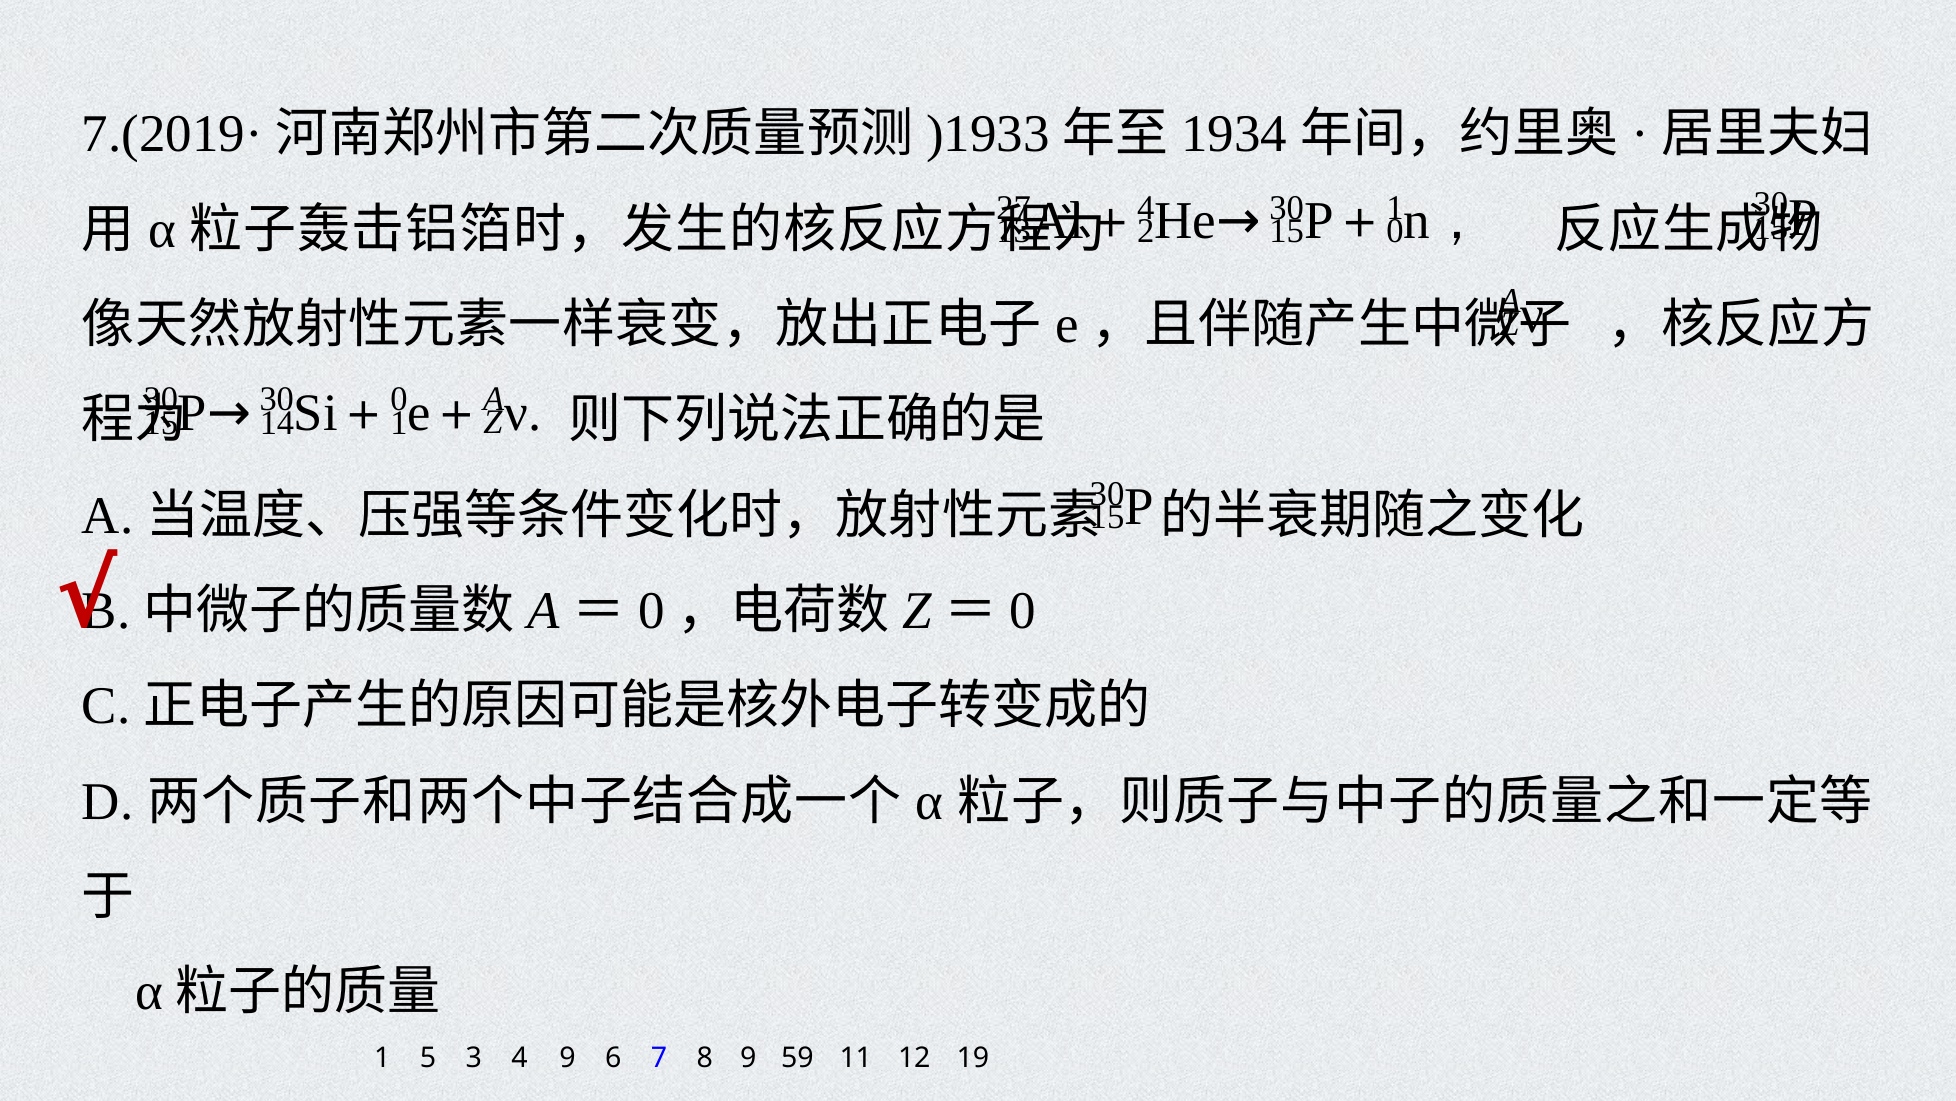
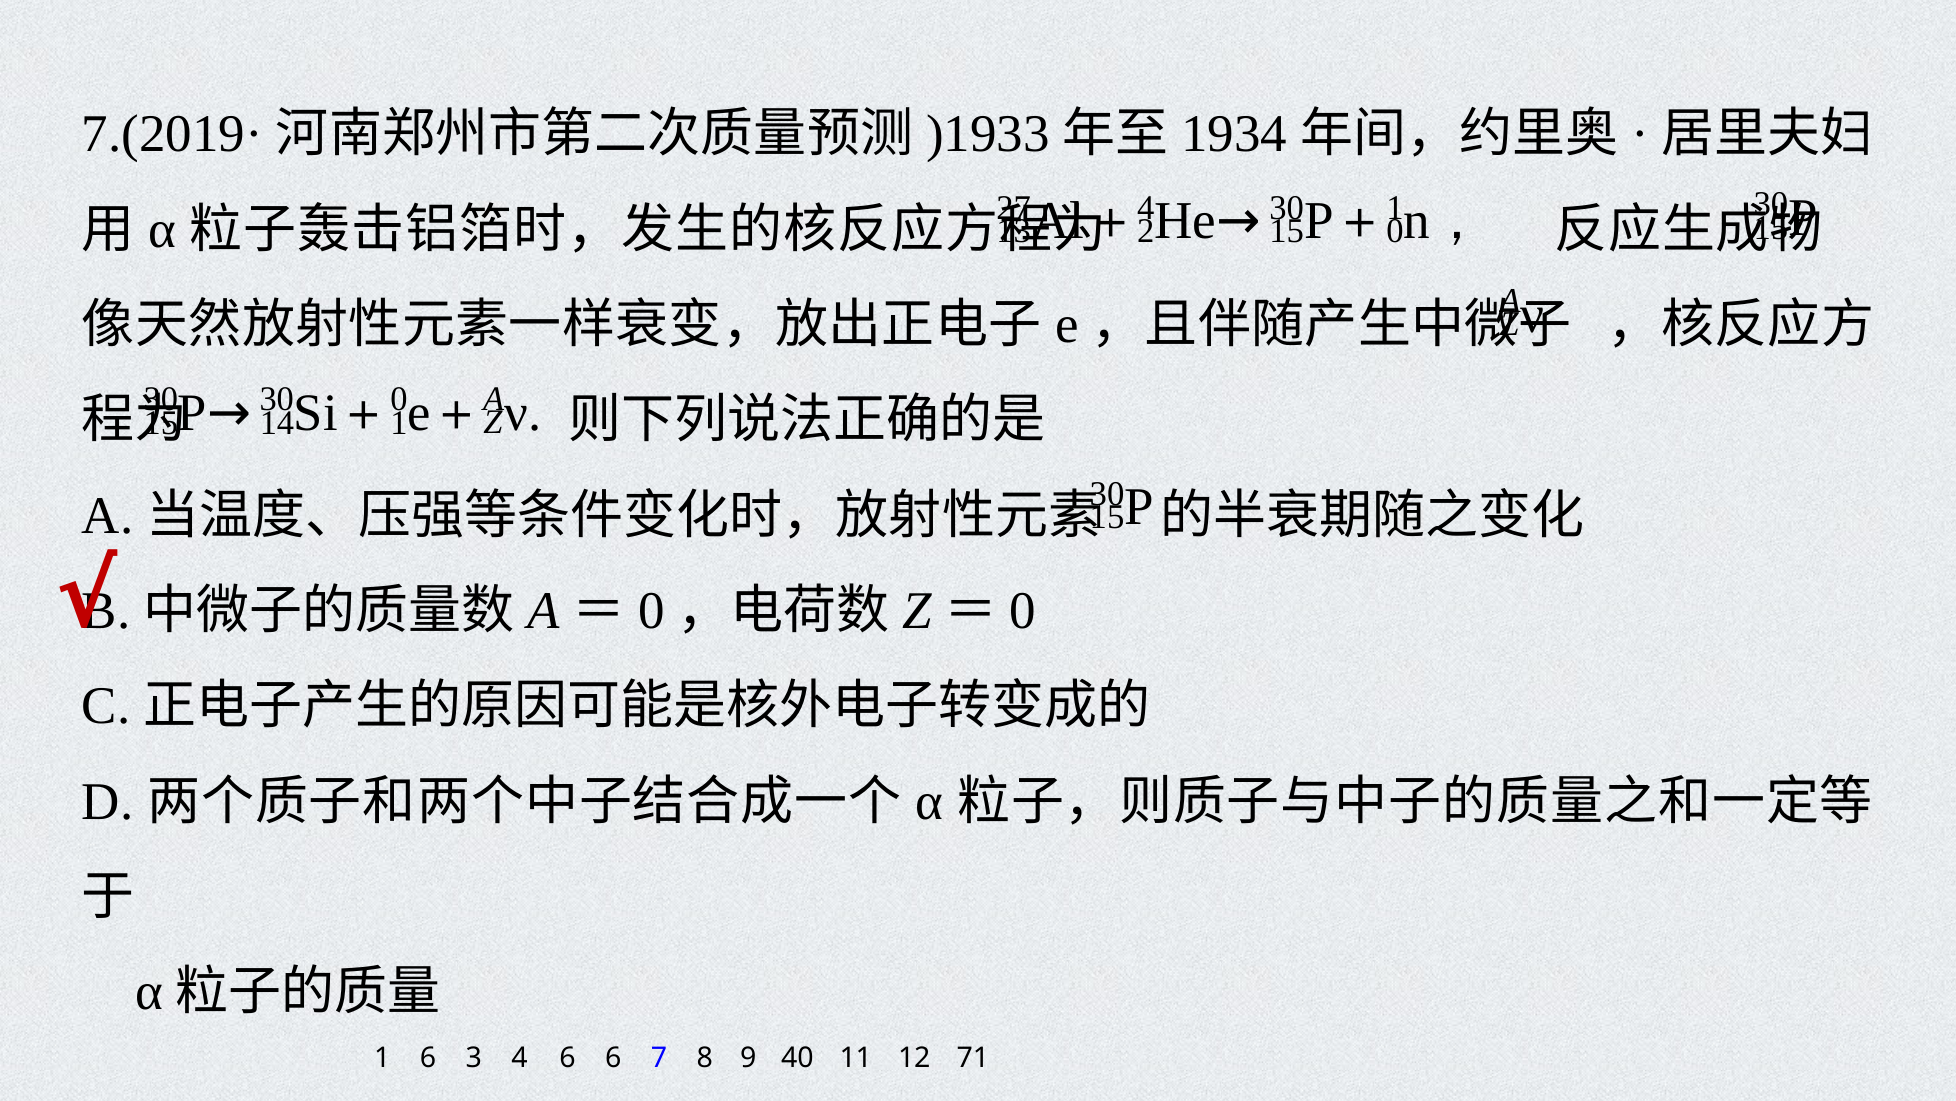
1 5: 5 -> 6 (428, 1058)
4 9: 9 -> 6 (567, 1058)
59: 59 -> 40 (797, 1058)
19: 19 -> 71 (973, 1058)
